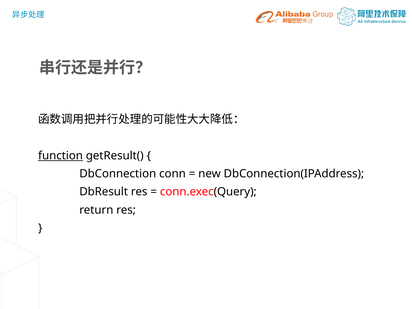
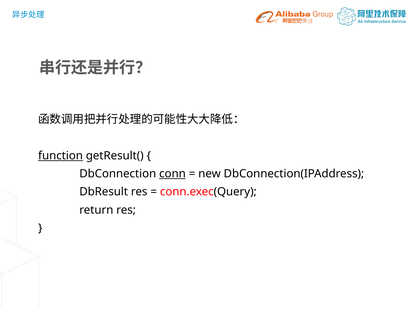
conn underline: none -> present (172, 174)
